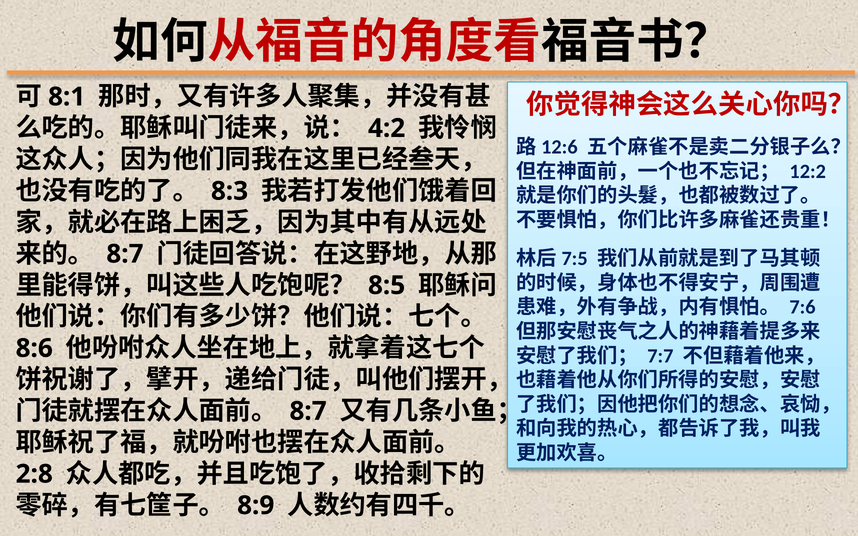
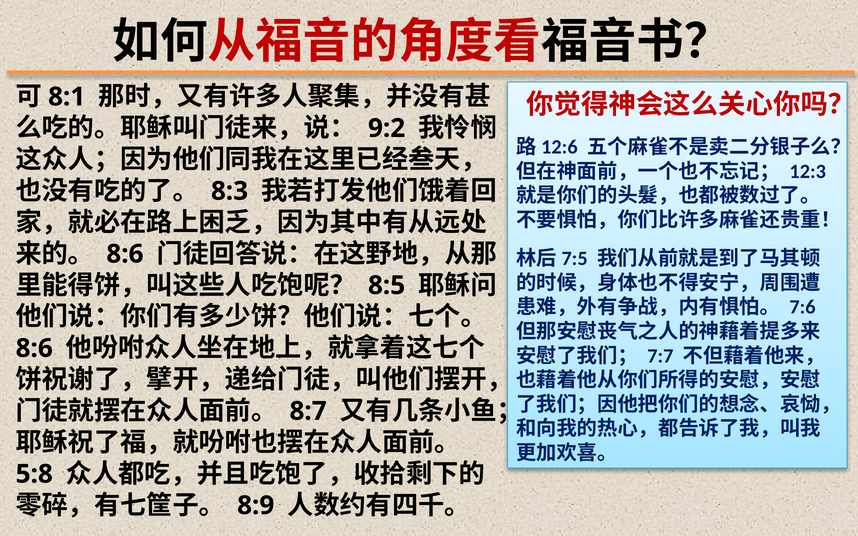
4:2: 4:2 -> 9:2 (387, 128)
12:2: 12:2 -> 12:3 (808, 171)
8:7: 8:7 -> 8:6 (125, 254)
2:8: 2:8 -> 5:8 (34, 474)
